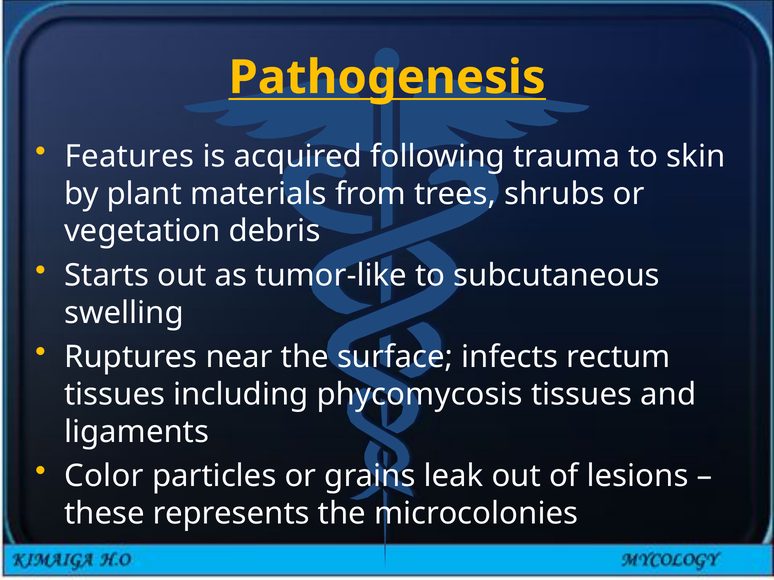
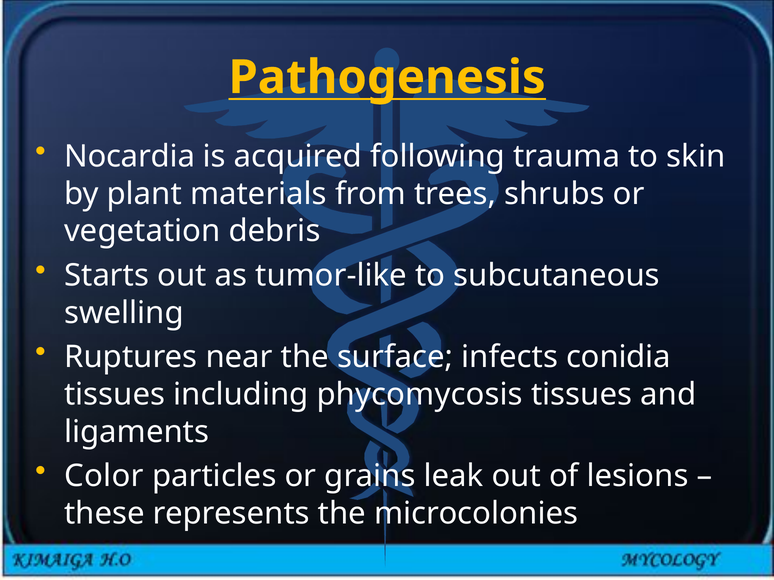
Features: Features -> Nocardia (130, 157)
rectum: rectum -> conidia (618, 357)
